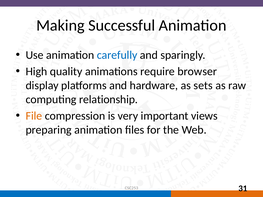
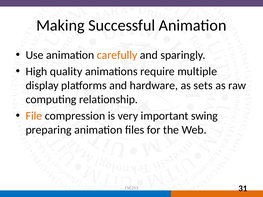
carefully colour: blue -> orange (117, 55)
browser: browser -> multiple (197, 72)
views: views -> swing (204, 116)
